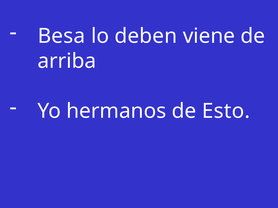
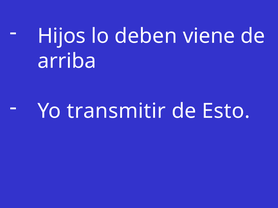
Besa: Besa -> Hijos (62, 36)
hermanos: hermanos -> transmitir (116, 111)
